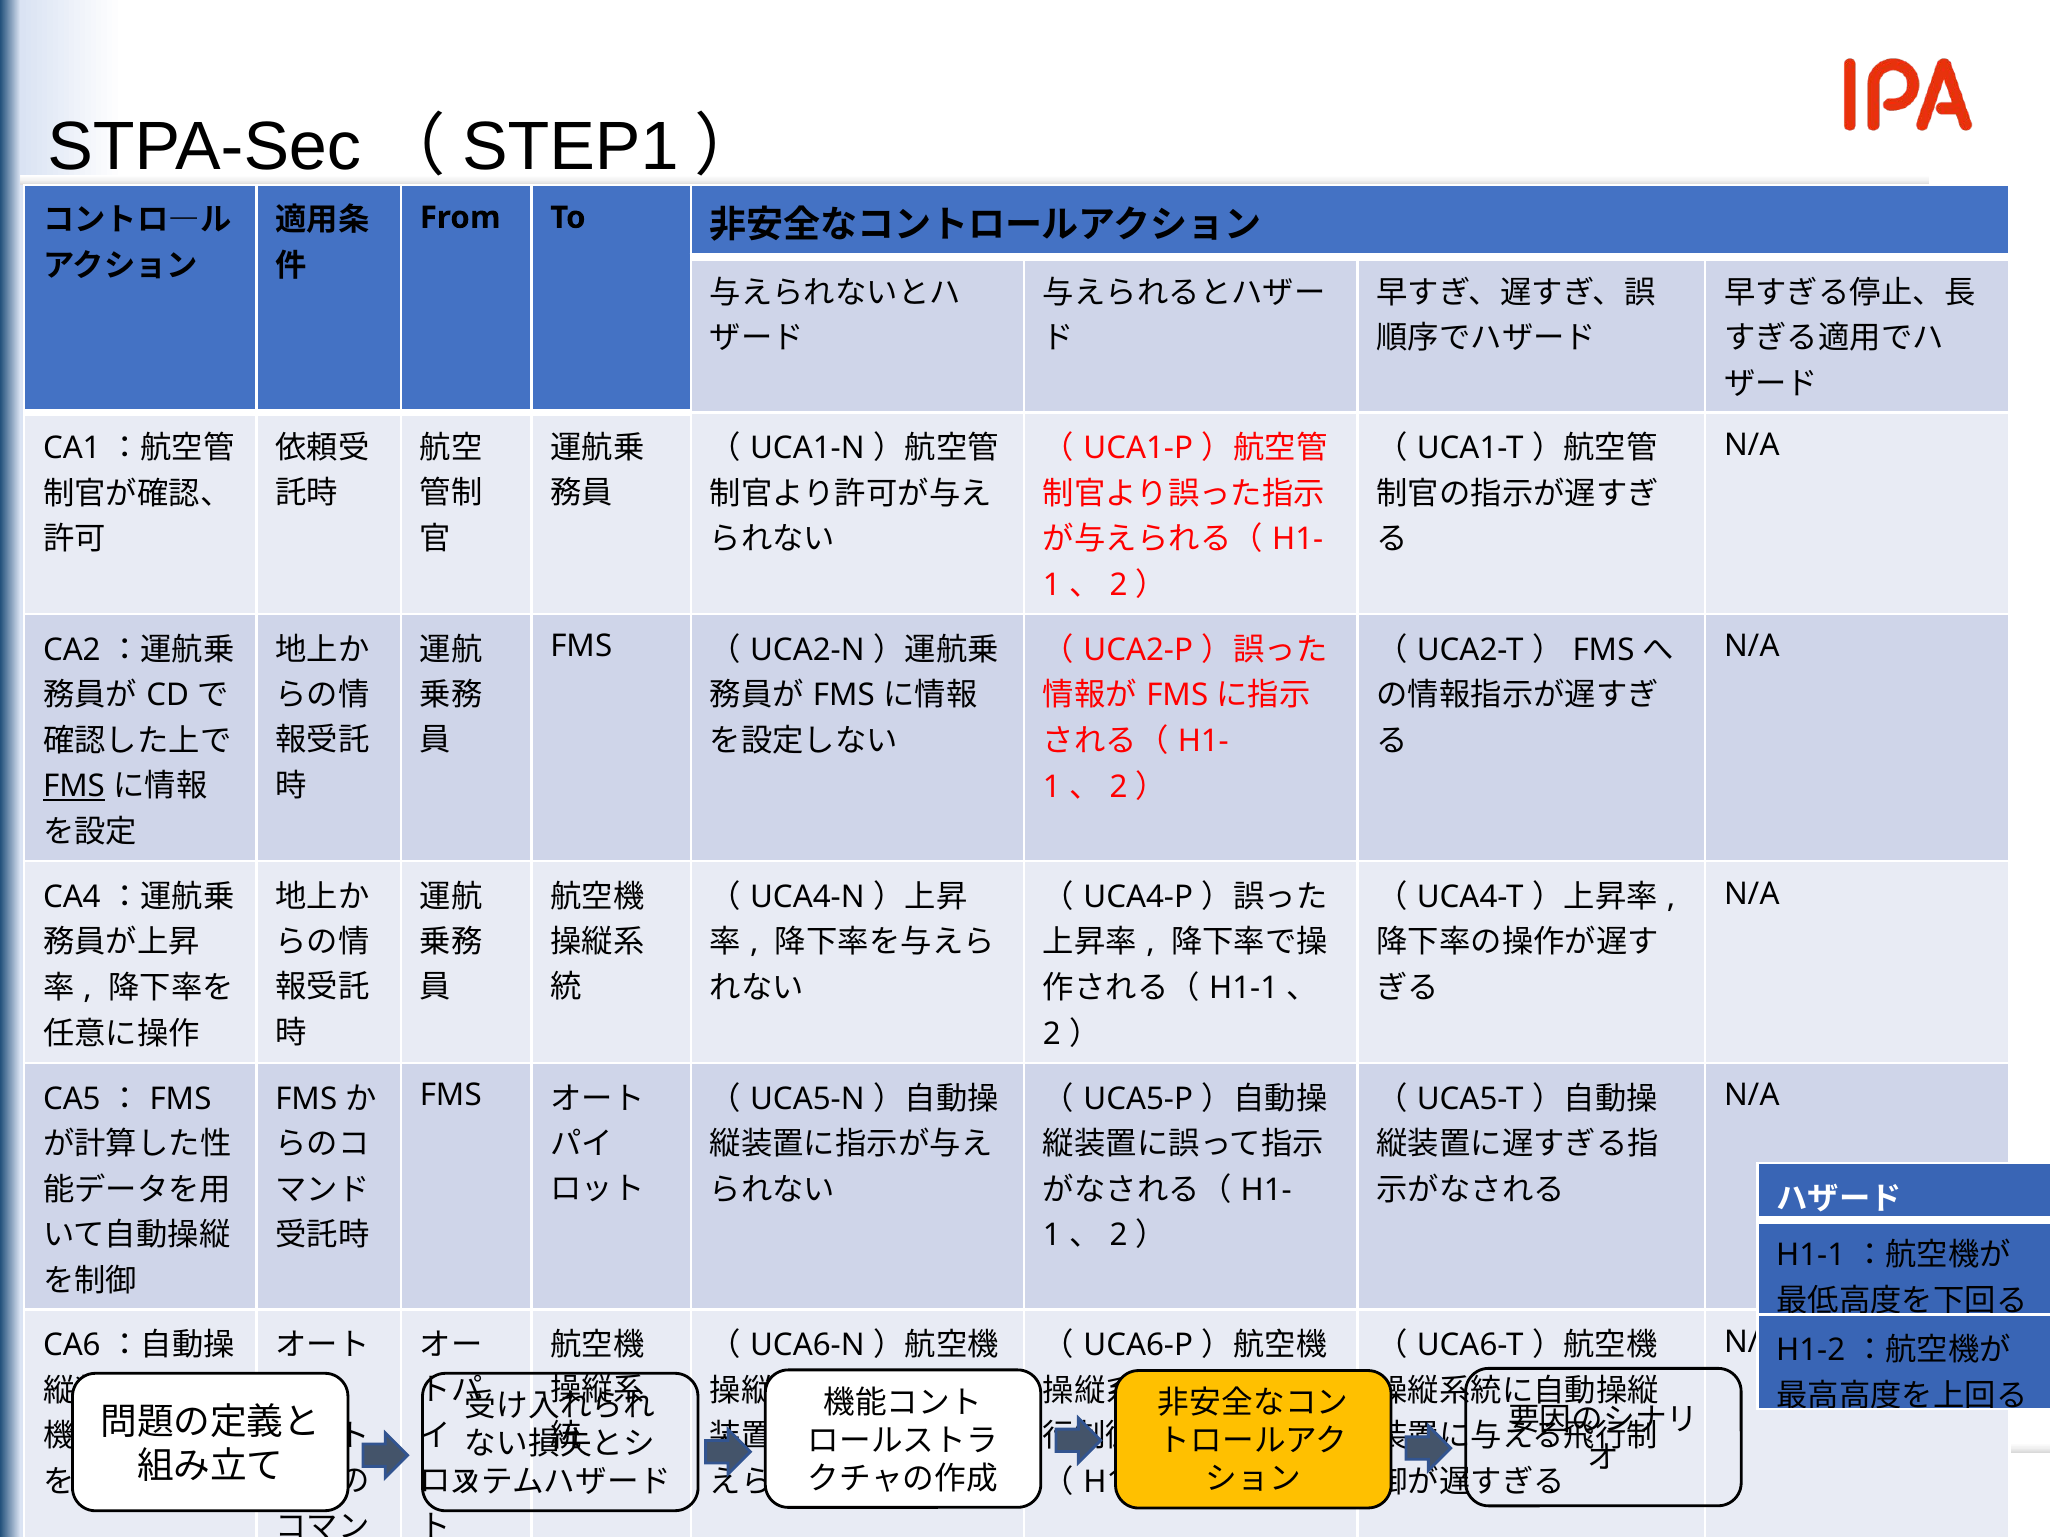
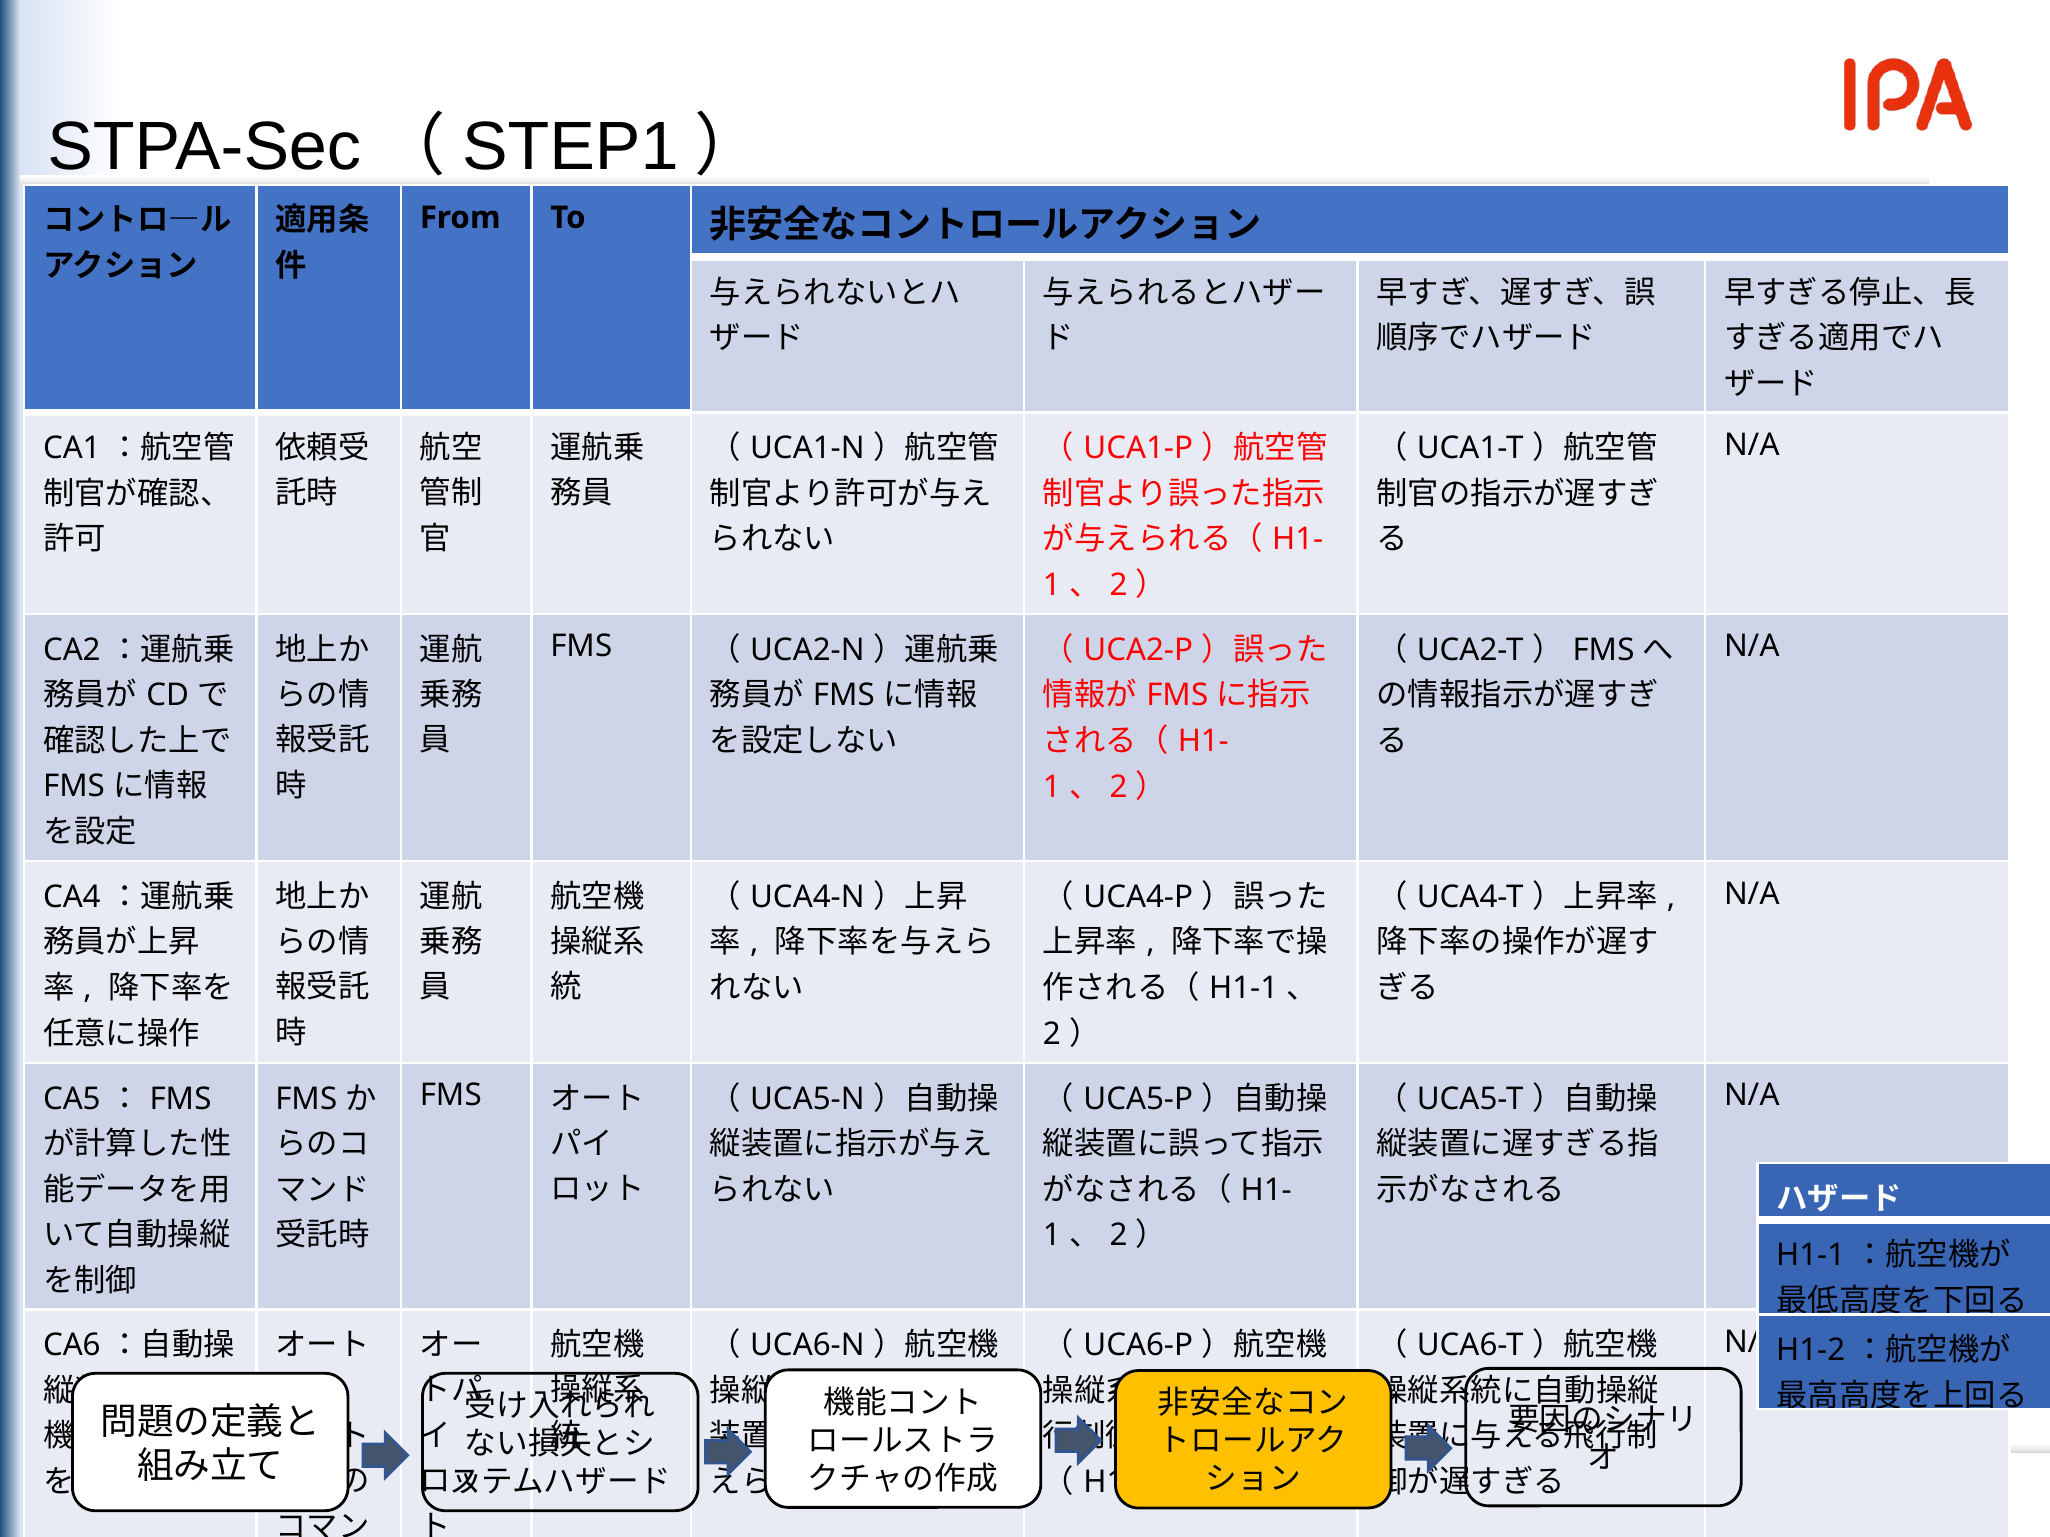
FMS underline: present -> none (74, 787)
